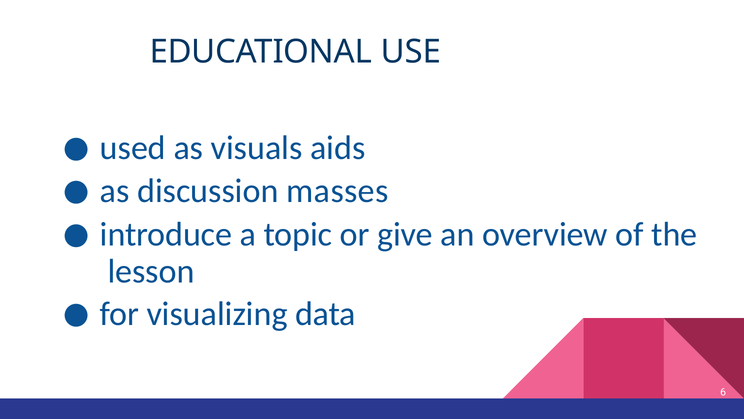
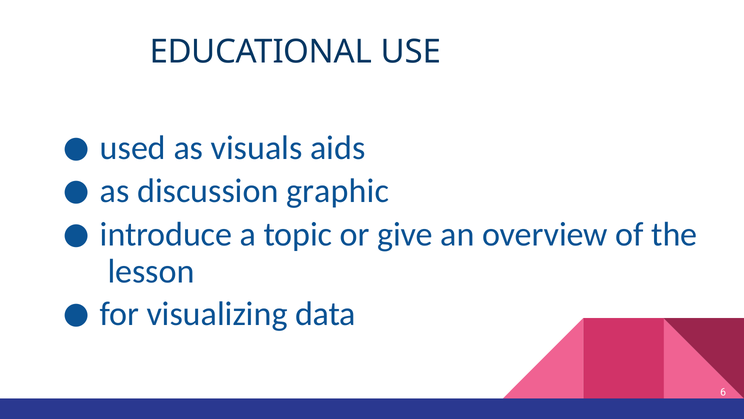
masses: masses -> graphic (338, 191)
